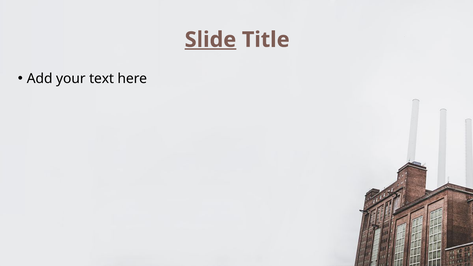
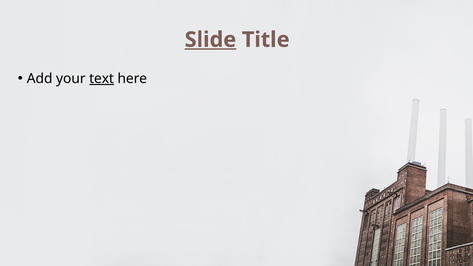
text underline: none -> present (102, 79)
